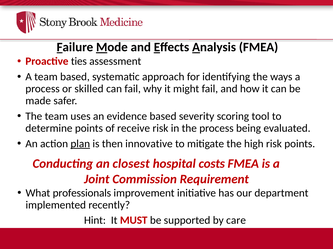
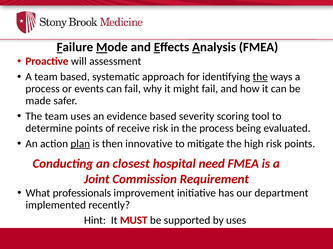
ties: ties -> will (79, 62)
the underline: none -> present (260, 77)
skilled: skilled -> events (89, 89)
costs: costs -> need (212, 164)
by care: care -> uses (236, 221)
